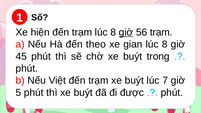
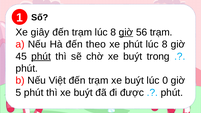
hiện: hiện -> giây (40, 32)
xe gian: gian -> phút (133, 44)
phút underline: none -> present (41, 56)
7: 7 -> 0 (165, 81)
